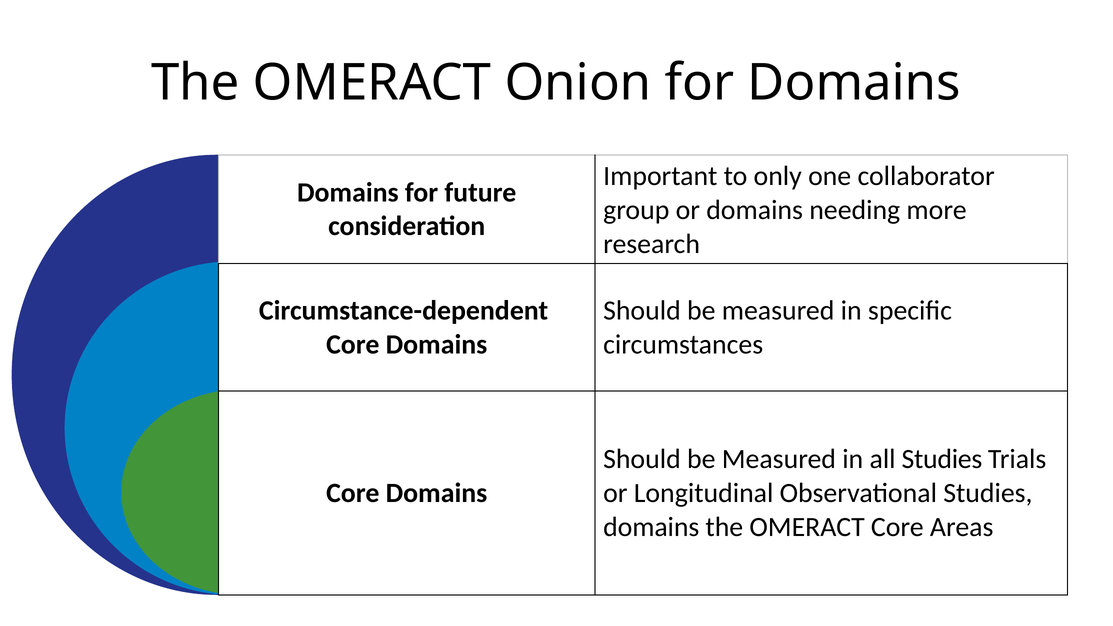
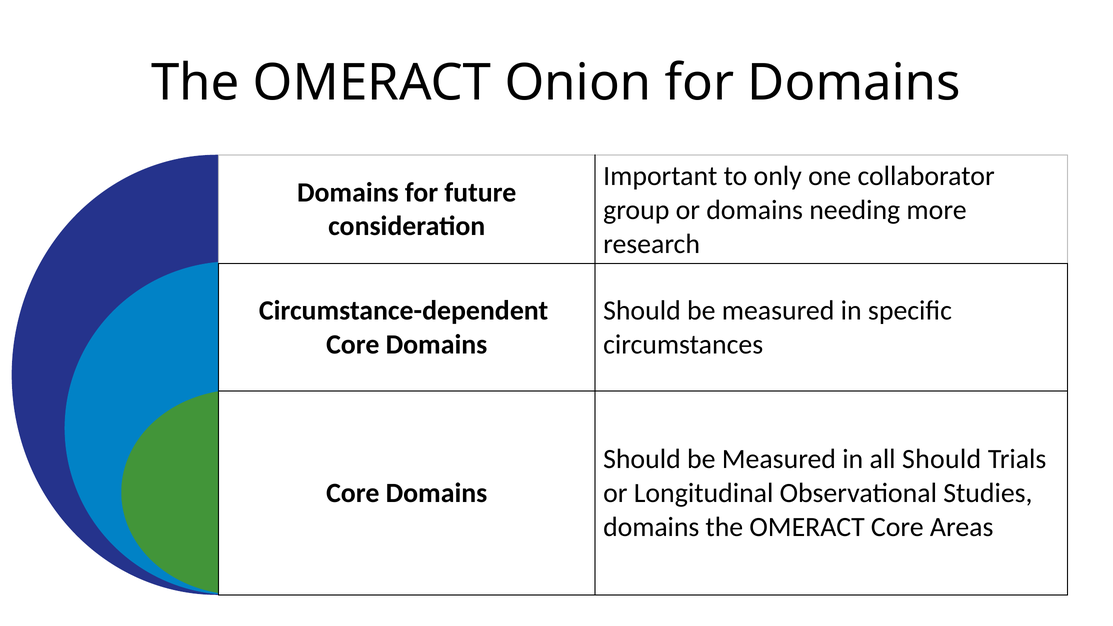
all Studies: Studies -> Should (942, 459)
